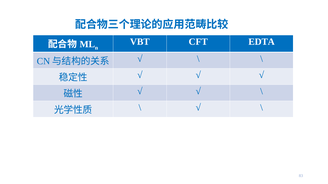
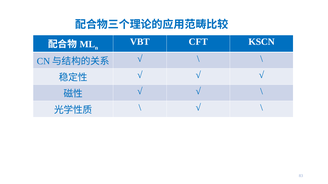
EDTA: EDTA -> KSCN (262, 42)
